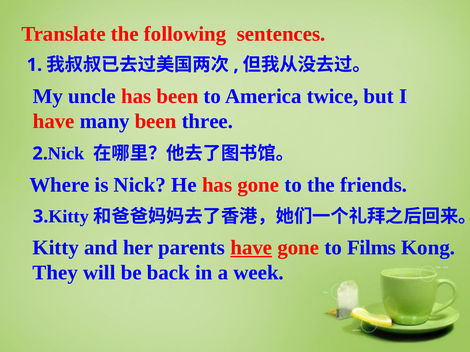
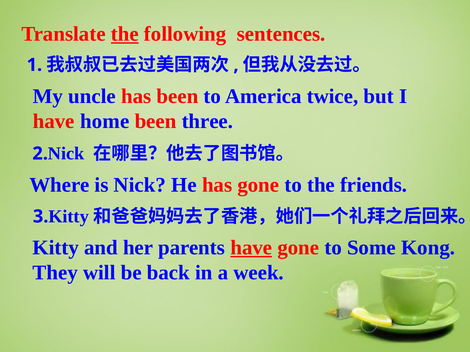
the underline: none -> present (125, 34)
many: many -> home (105, 121)
Films: Films -> Some (371, 248)
